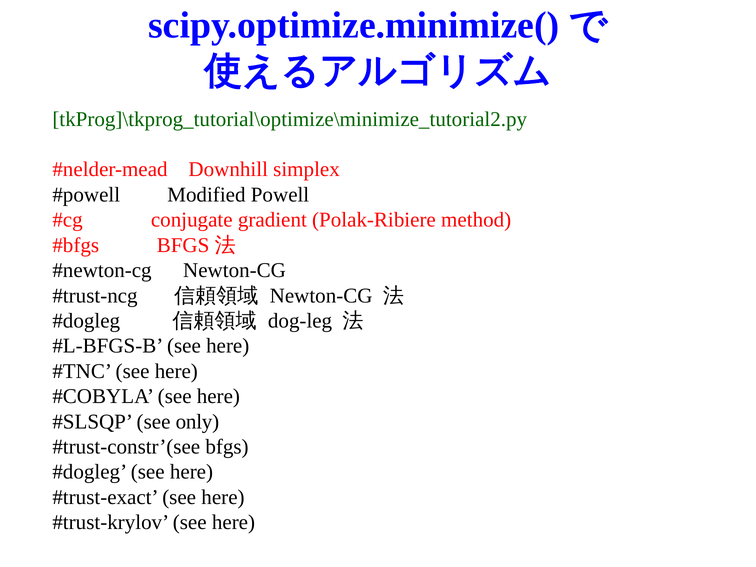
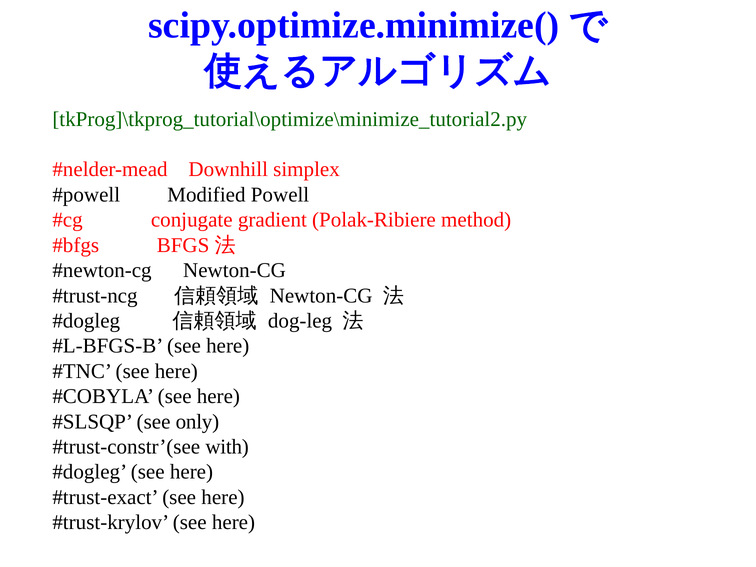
bfgs: bfgs -> with (227, 447)
